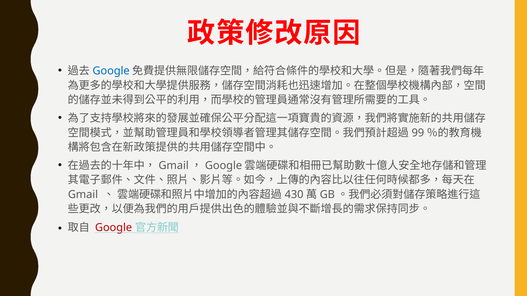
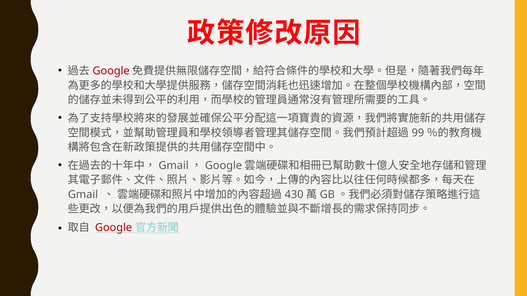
Google colour: blue -> red (111, 71)
